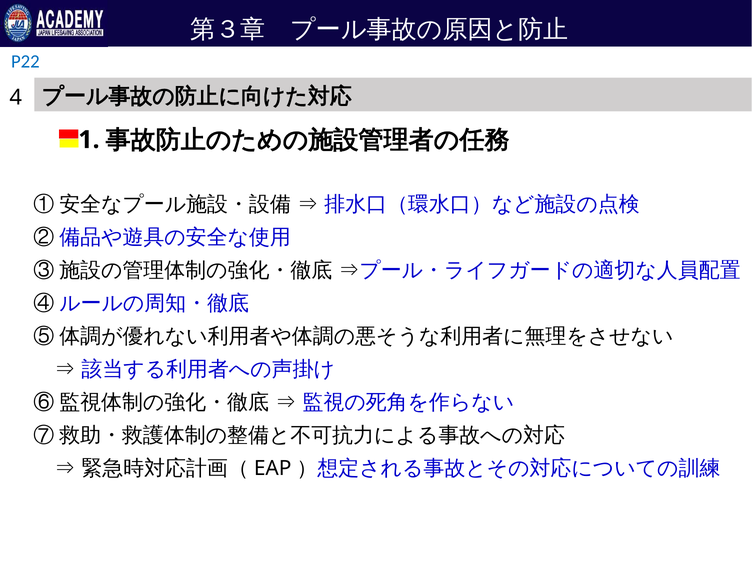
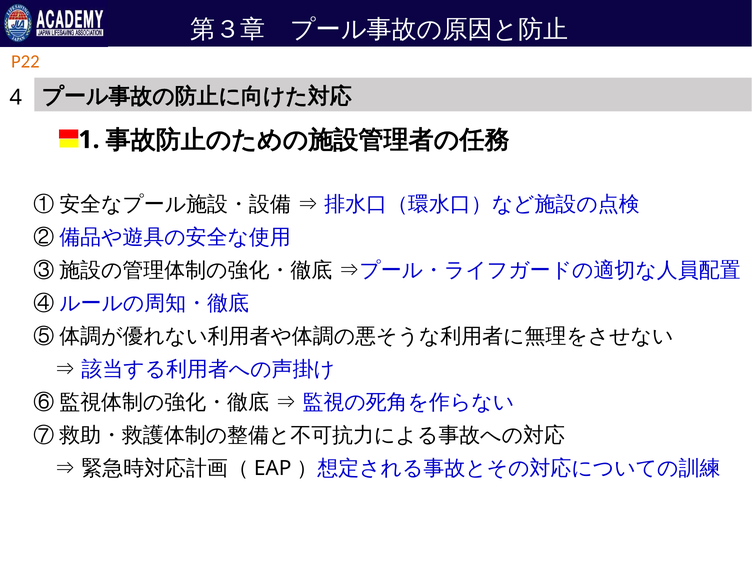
P22 colour: blue -> orange (25, 62)
